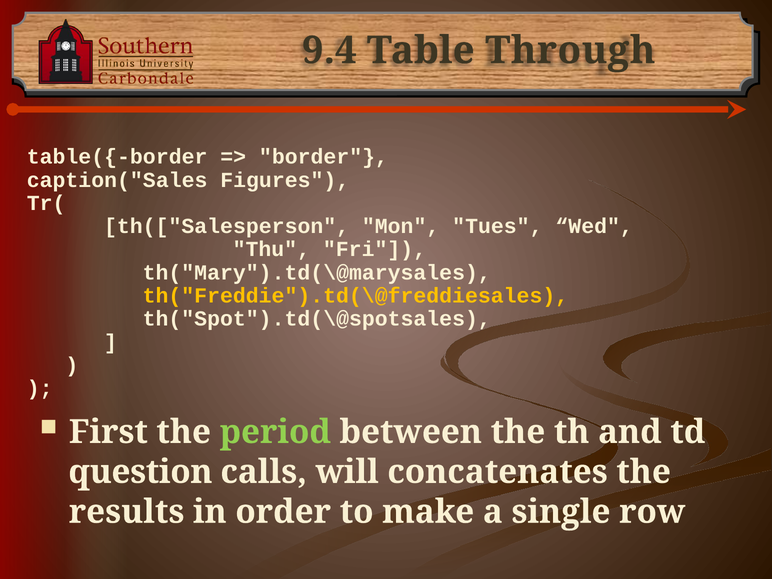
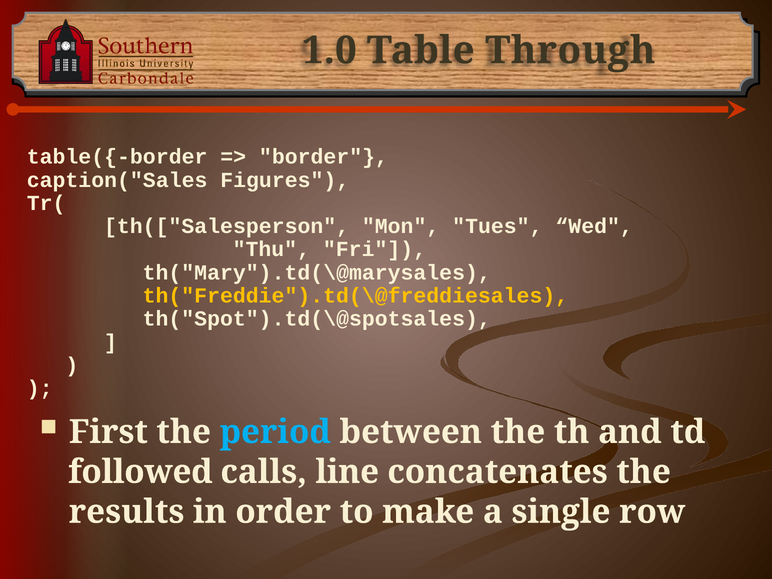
9.4: 9.4 -> 1.0 (329, 51)
period colour: light green -> light blue (275, 432)
question: question -> followed (140, 472)
will: will -> line (347, 472)
